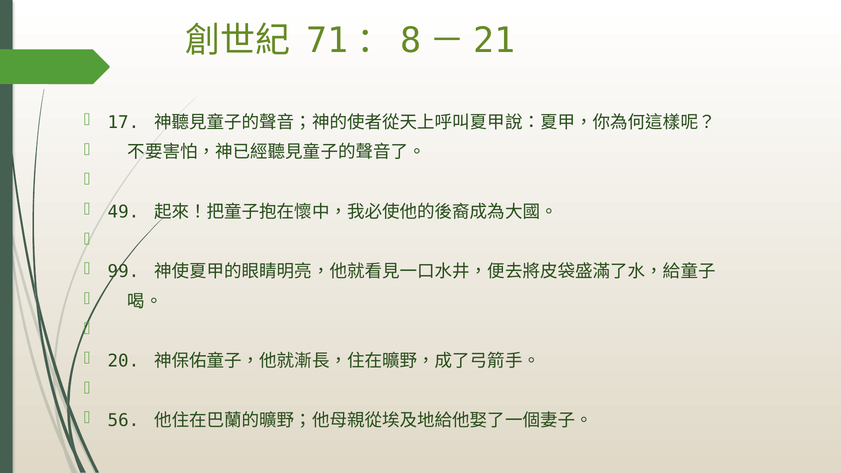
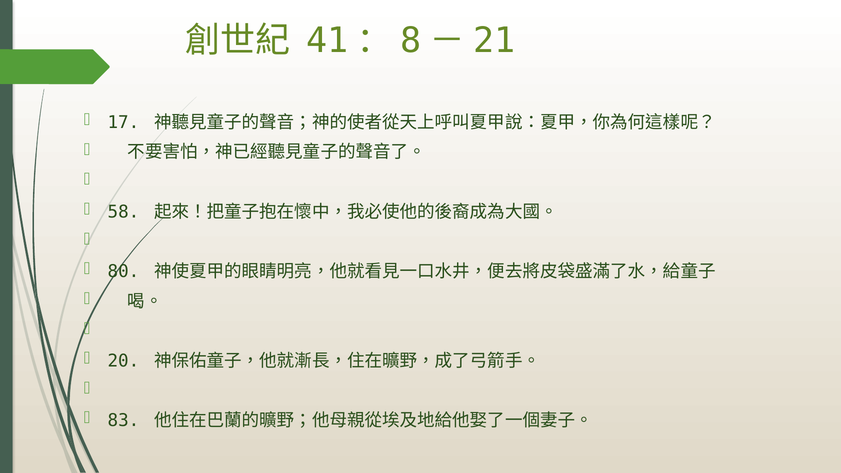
71: 71 -> 41 (327, 41)
49: 49 -> 58 (123, 212)
99: 99 -> 80 (123, 271)
56: 56 -> 83 (123, 421)
